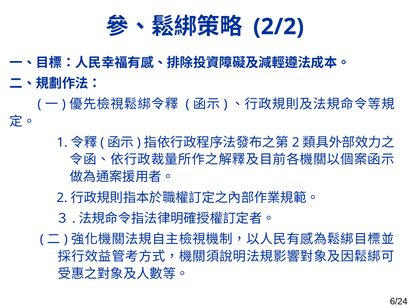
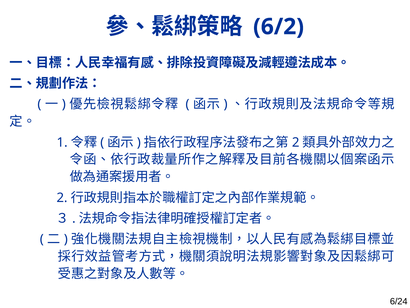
2/2: 2/2 -> 6/2 (279, 27)
